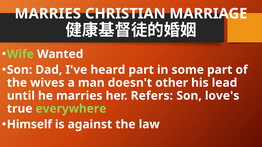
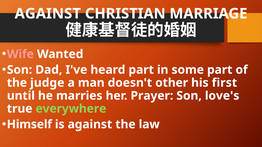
MARRIES: MARRIES -> AGAINST (48, 14)
Wife colour: light green -> pink (20, 54)
wives: wives -> judge (47, 83)
lead: lead -> first (224, 83)
Refers: Refers -> Prayer (152, 96)
